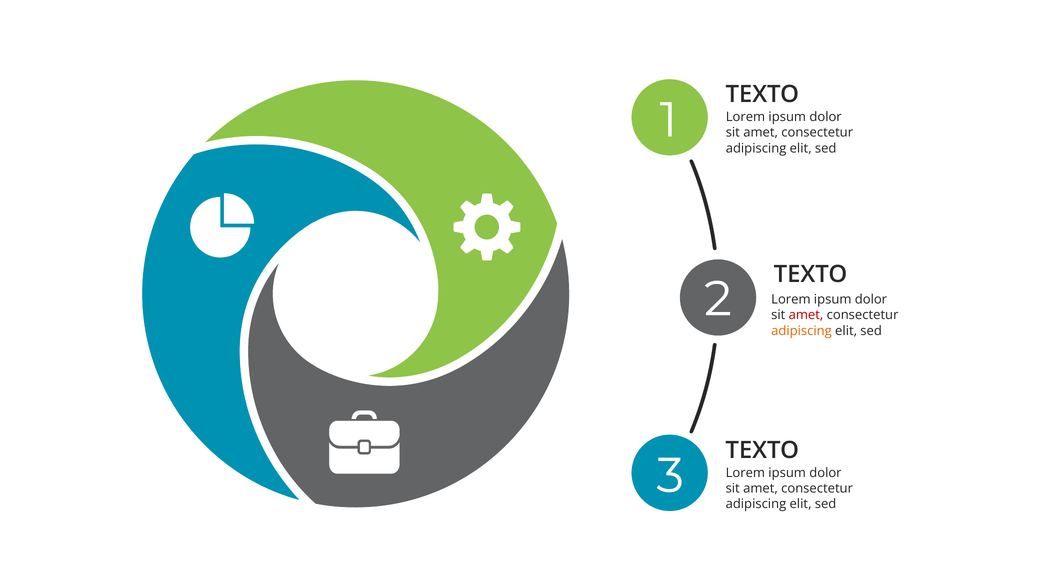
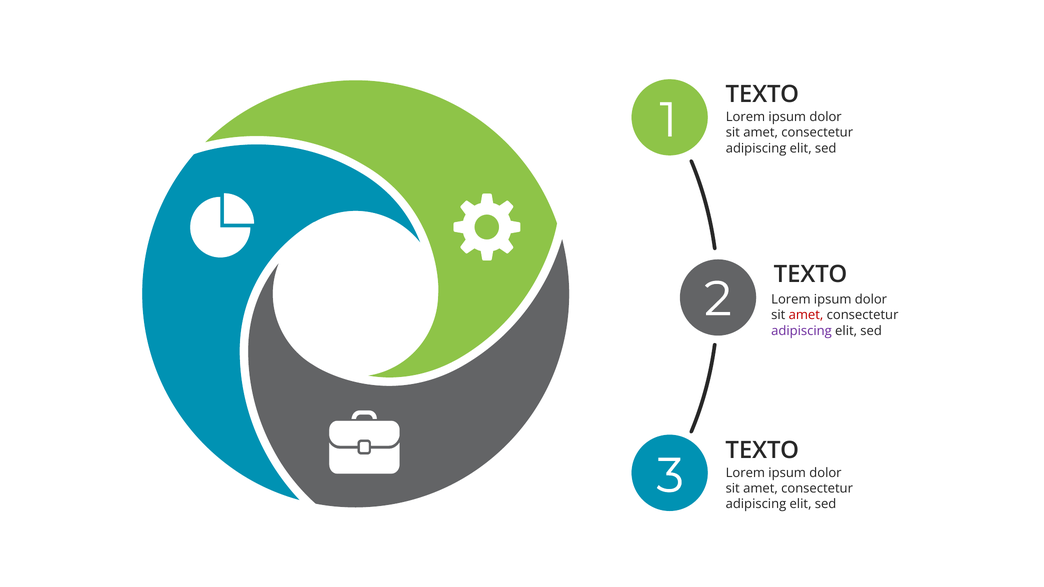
adipiscing colour: orange -> purple (801, 331)
